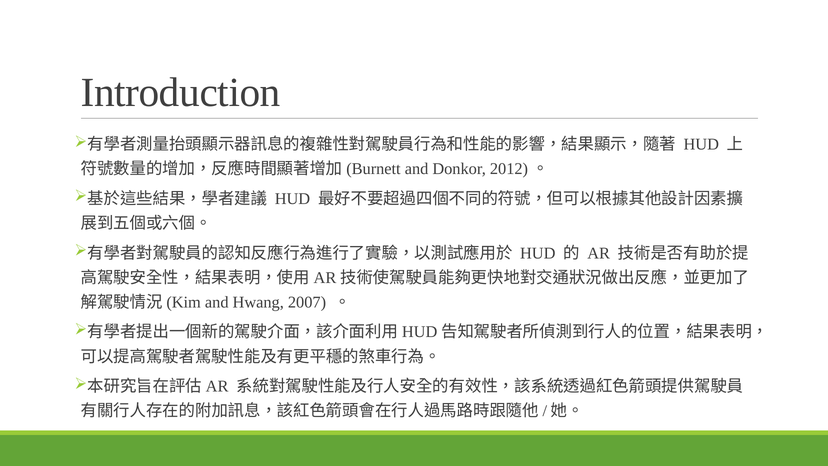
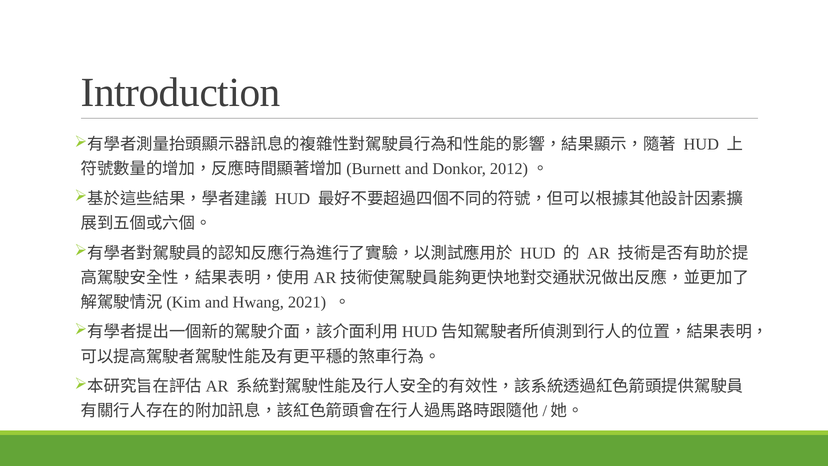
2007: 2007 -> 2021 (307, 302)
